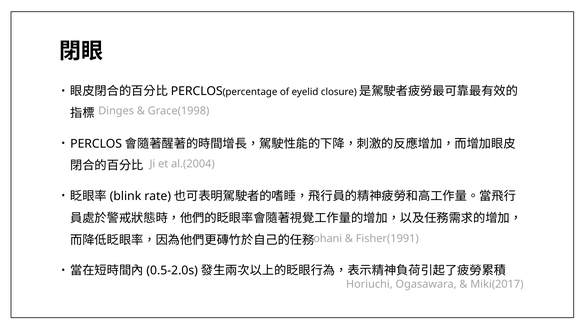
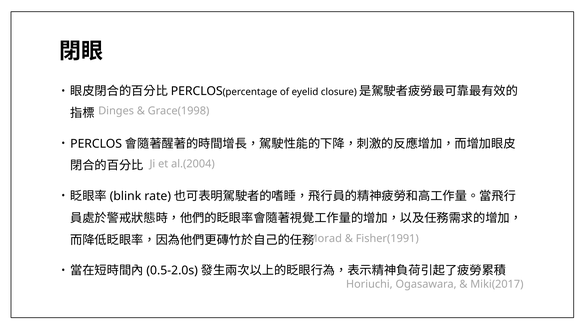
Lohani: Lohani -> Morad (325, 239)
